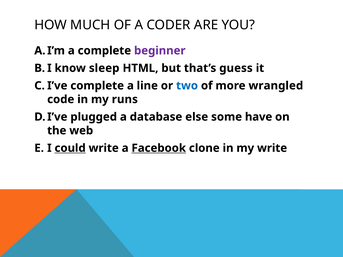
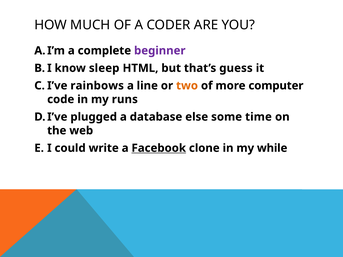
complete: complete -> rainbows (97, 86)
two colour: blue -> orange (187, 86)
wrangled: wrangled -> computer (276, 86)
have: have -> time (258, 117)
could underline: present -> none (70, 148)
my write: write -> while (272, 148)
